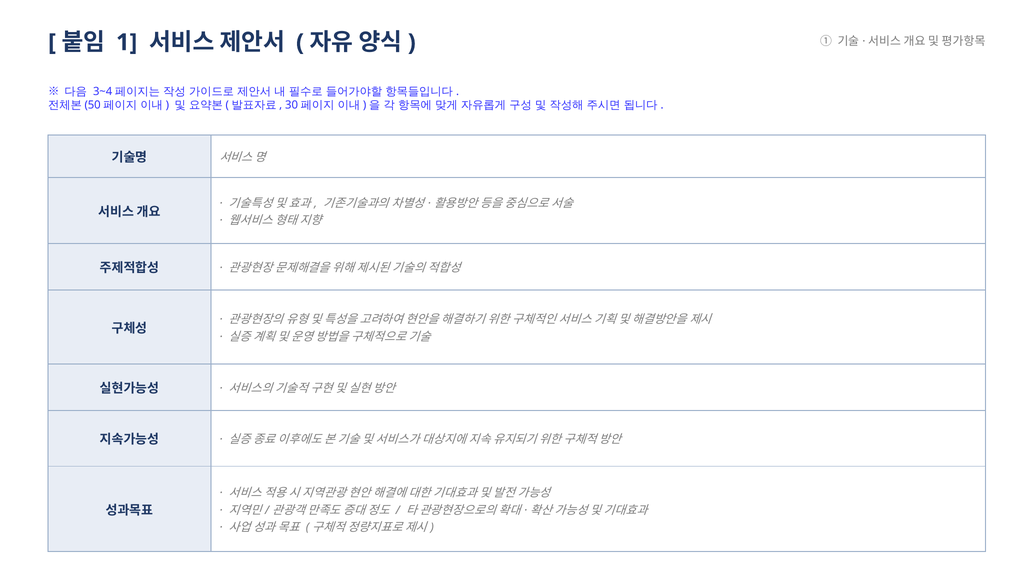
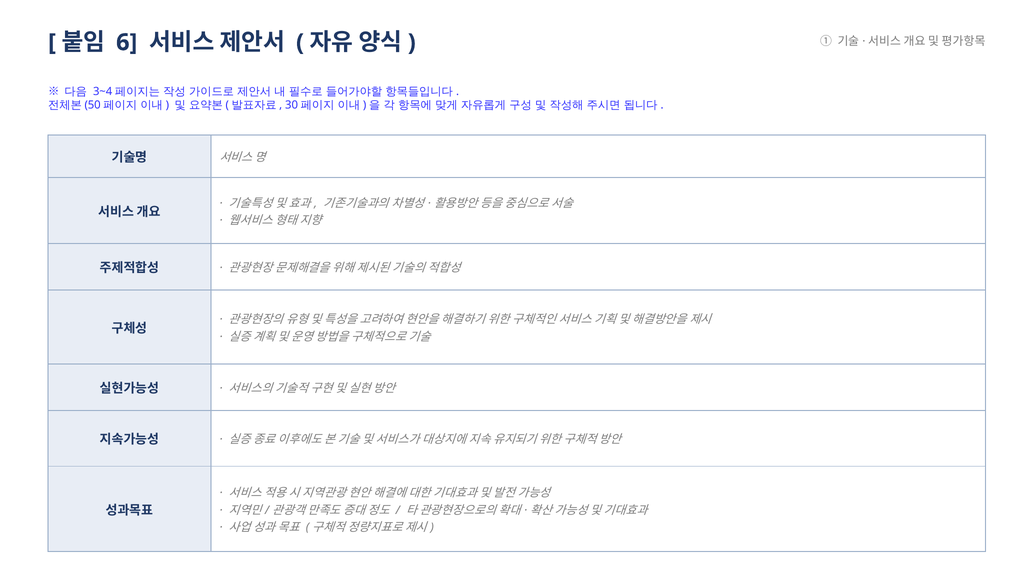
1: 1 -> 6 (127, 42)
